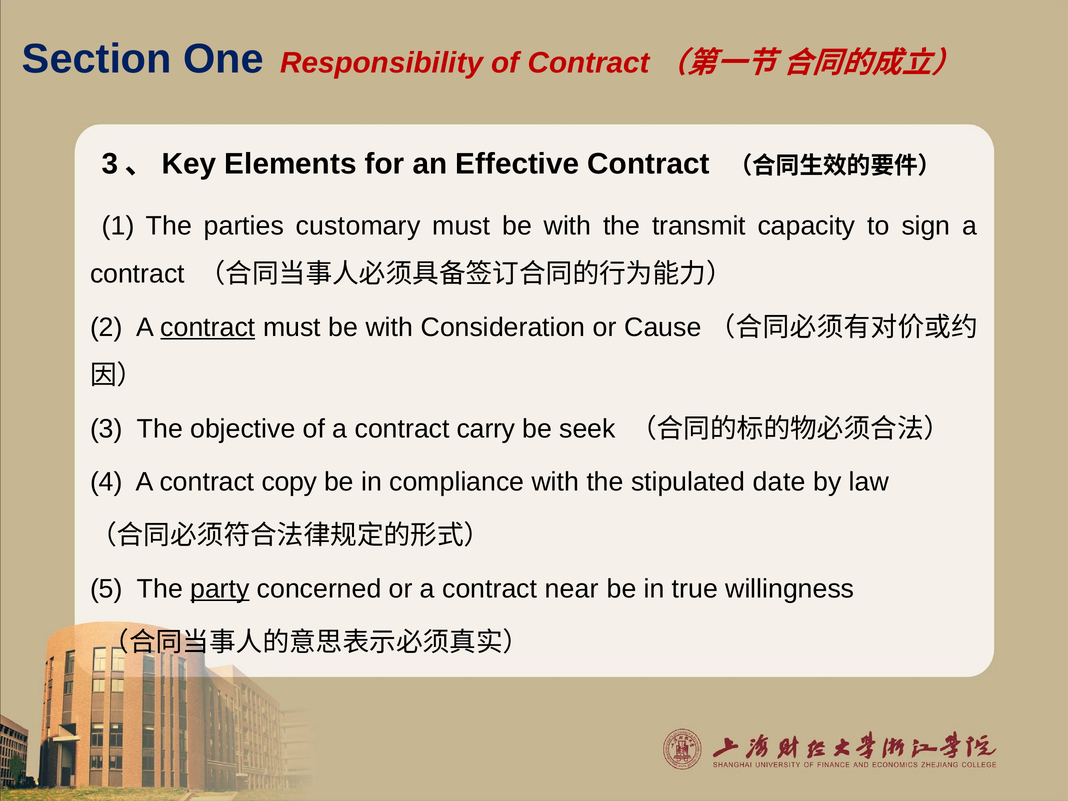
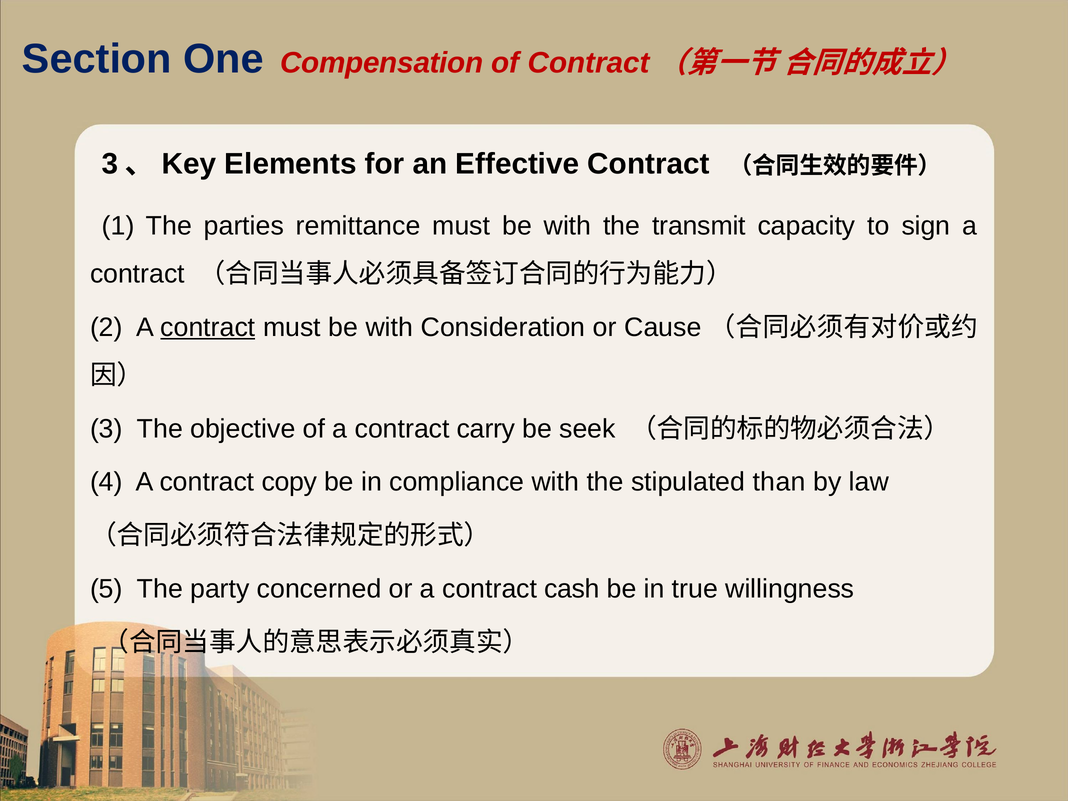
Responsibility: Responsibility -> Compensation (382, 63)
customary: customary -> remittance (358, 226)
date: date -> than (779, 482)
party underline: present -> none (220, 589)
near: near -> cash (572, 589)
